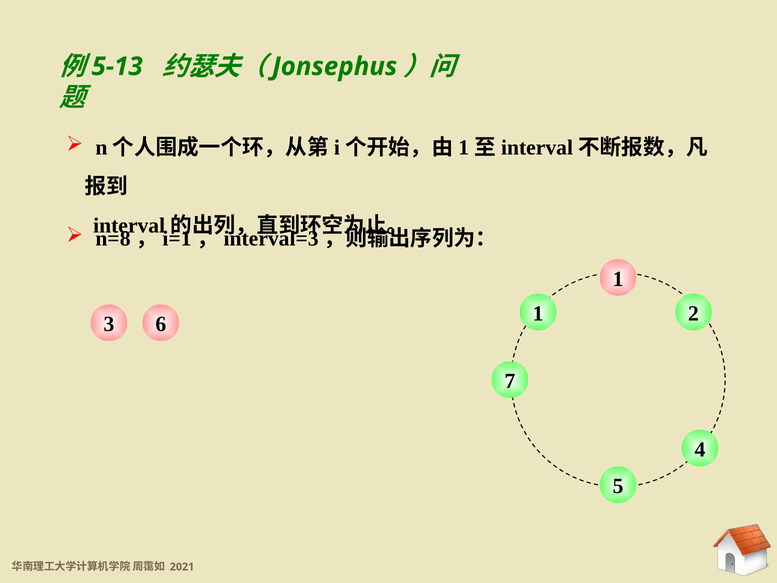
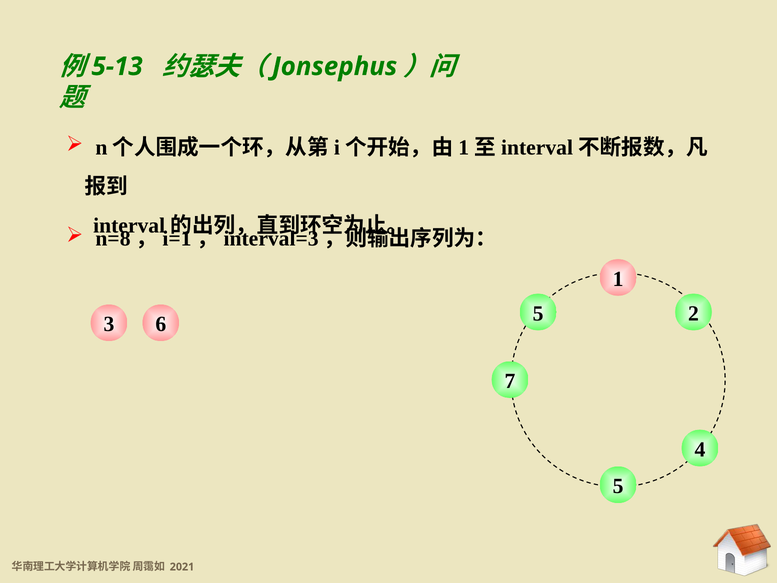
6 1: 1 -> 5 (538, 313)
